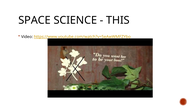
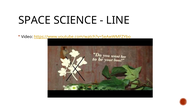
THIS: THIS -> LINE (118, 20)
